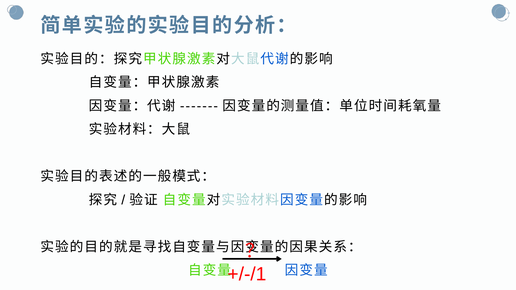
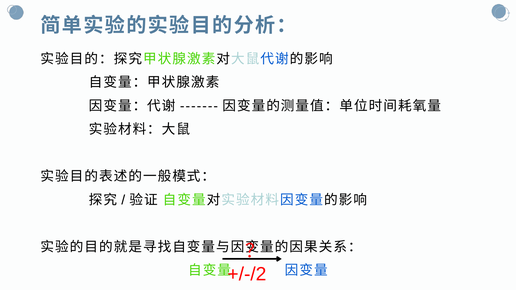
+/-/1: +/-/1 -> +/-/2 (247, 274)
